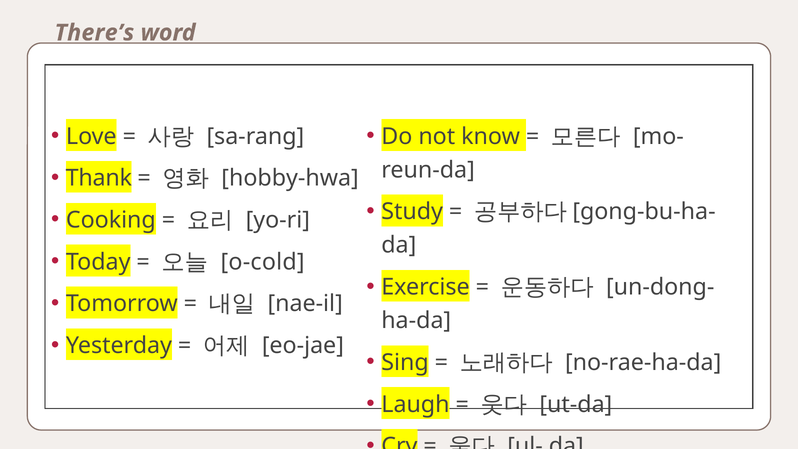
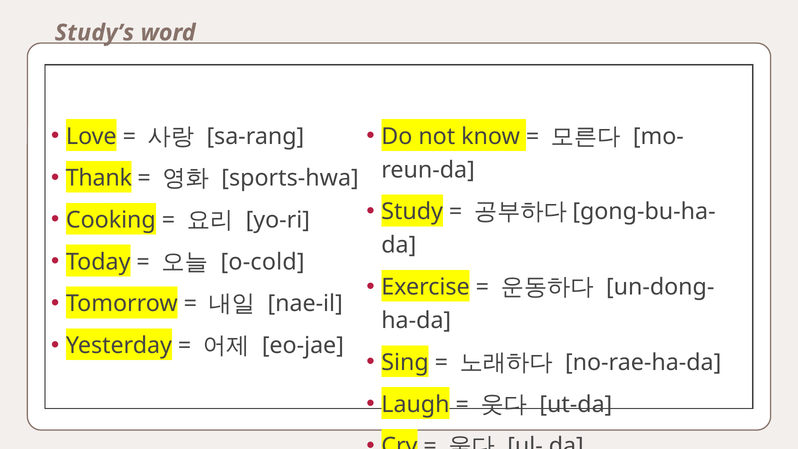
There’s: There’s -> Study’s (94, 33)
hobby-hwa: hobby-hwa -> sports-hwa (290, 178)
